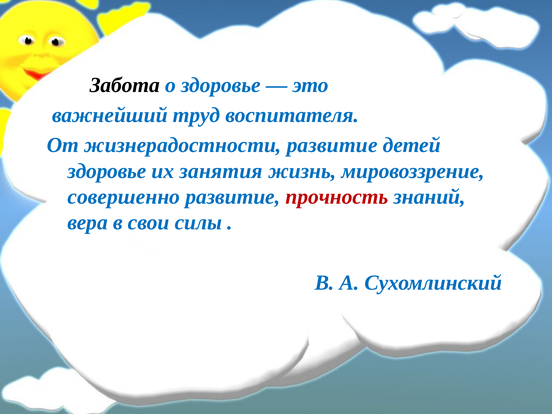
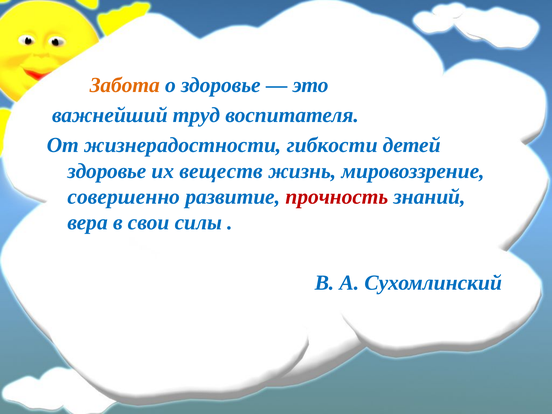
Забота colour: black -> orange (125, 85)
жизнерадостности развитие: развитие -> гибкости (332, 145)
занятия: занятия -> веществ (221, 171)
